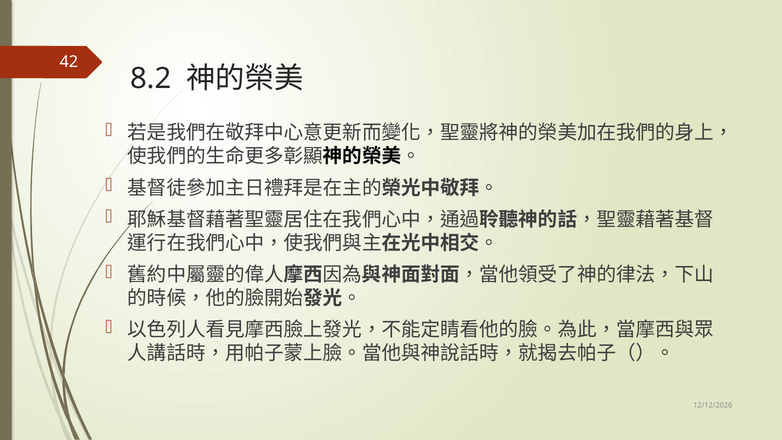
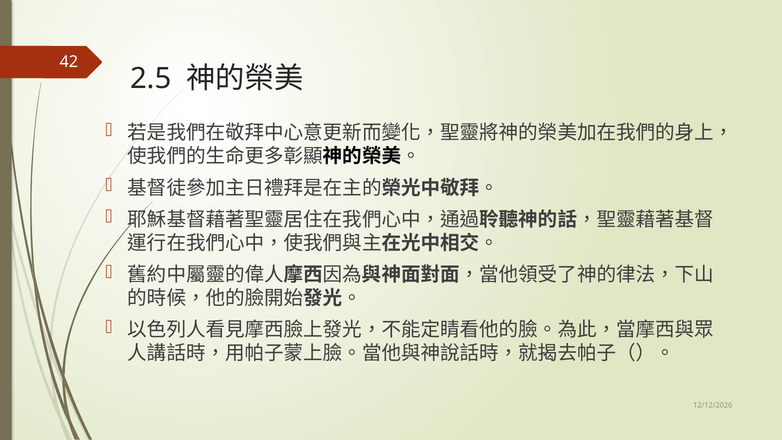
8.2: 8.2 -> 2.5 (151, 79)
